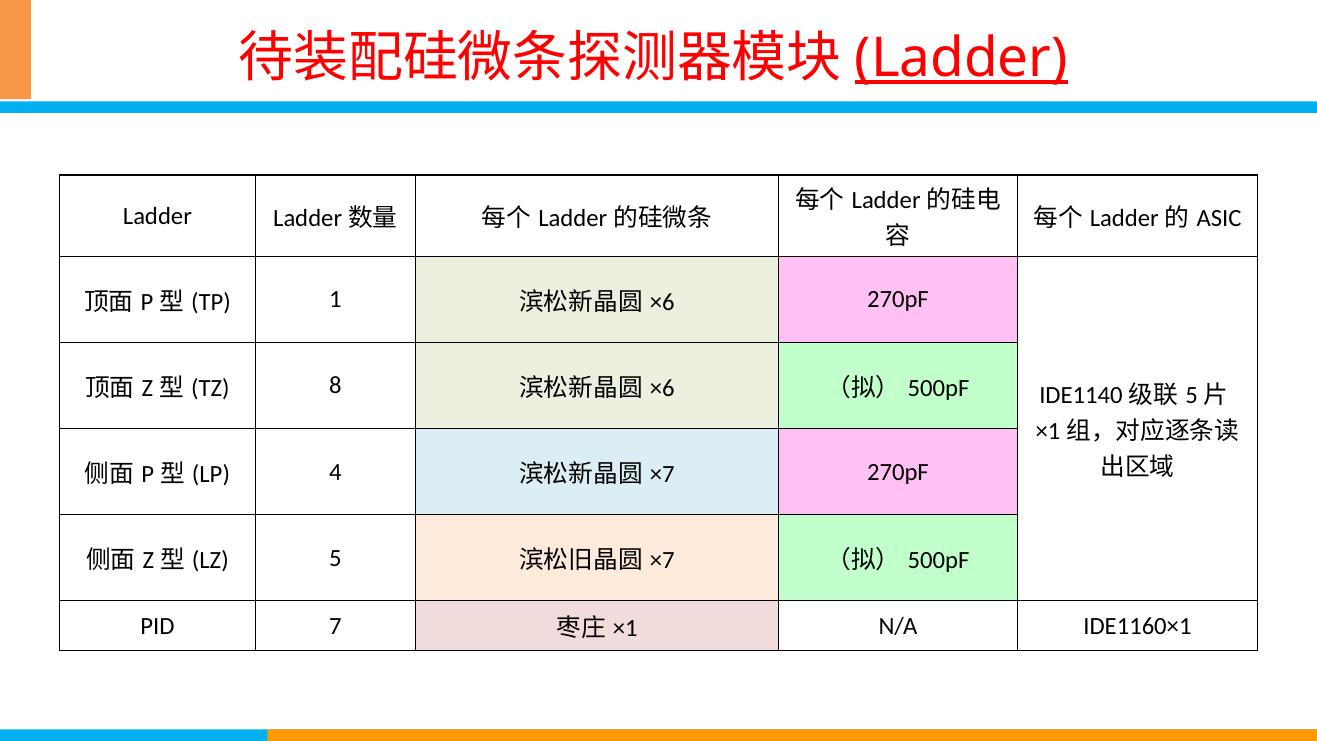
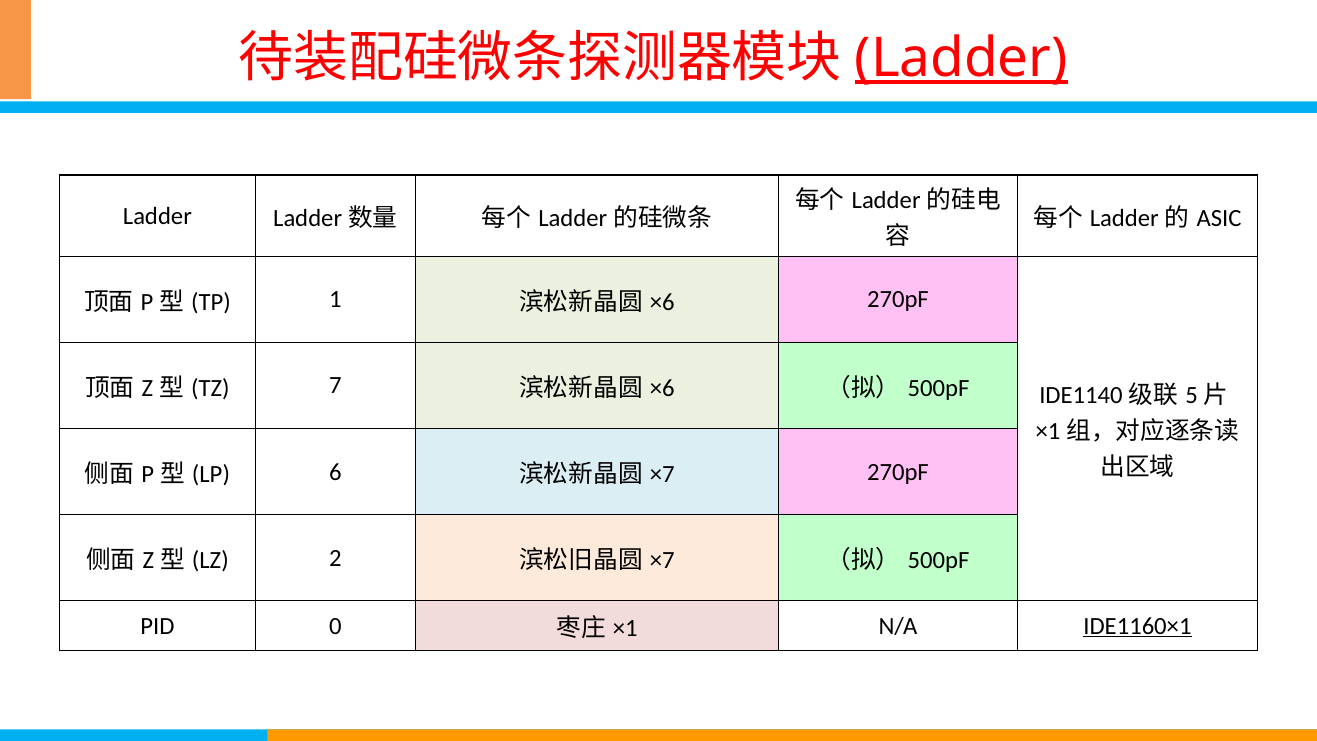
8: 8 -> 7 (335, 386)
4: 4 -> 6 (335, 472)
5: 5 -> 2 (335, 558)
7: 7 -> 0 (335, 626)
IDE1160×1 underline: none -> present (1137, 626)
